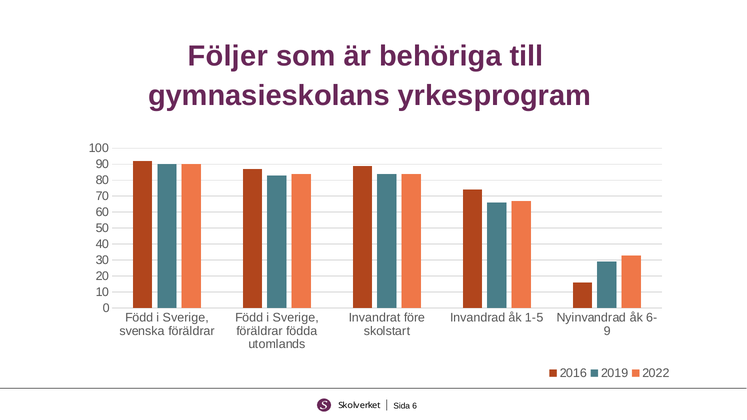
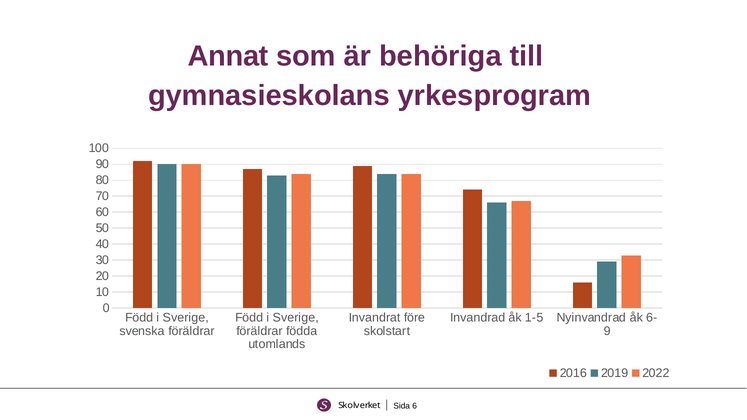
Följer: Följer -> Annat (228, 56)
